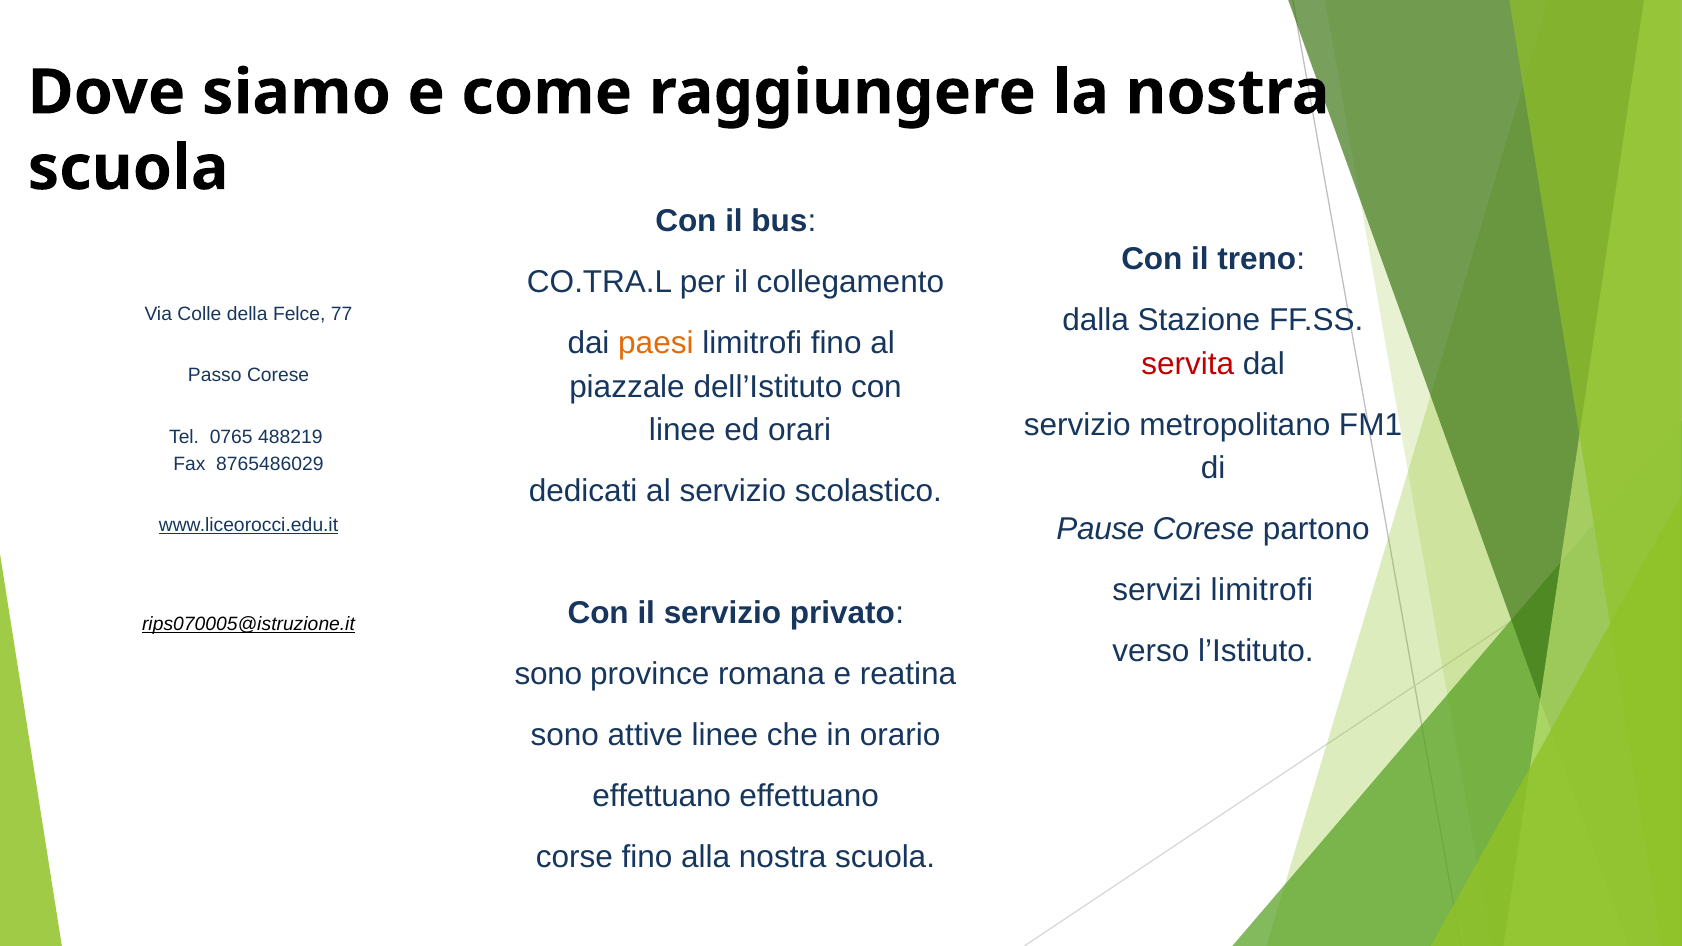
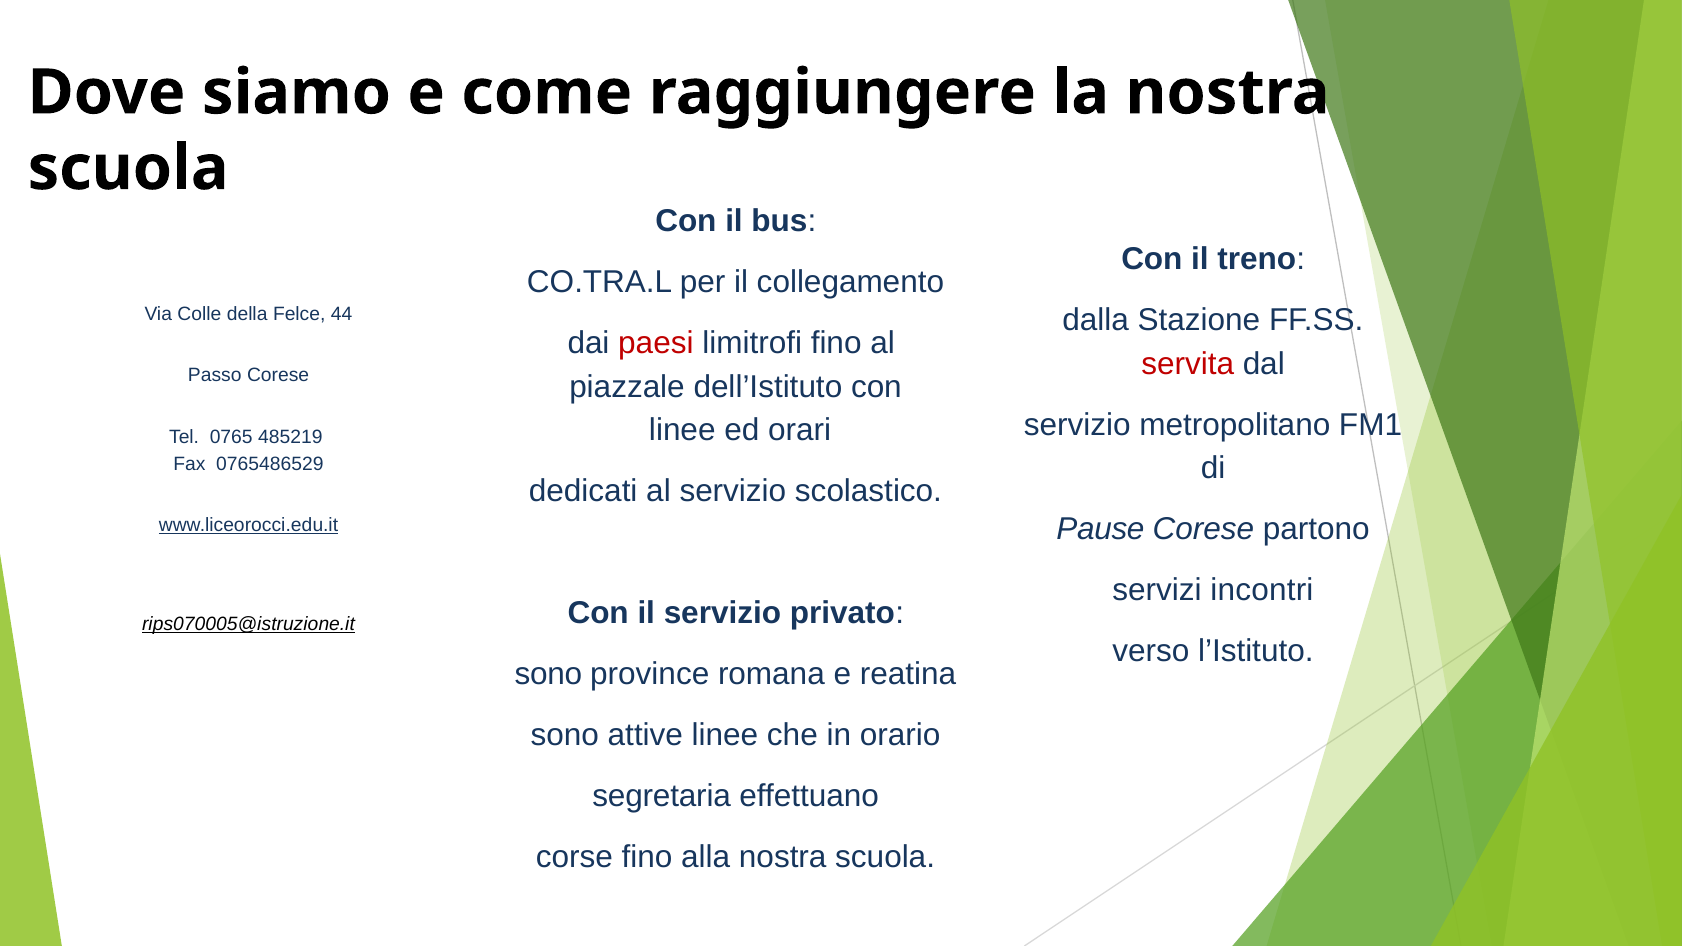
77: 77 -> 44 (342, 314)
paesi colour: orange -> red (656, 343)
488219: 488219 -> 485219 (290, 437)
8765486029: 8765486029 -> 0765486529 (270, 464)
servizi limitrofi: limitrofi -> incontri (1262, 591)
effettuano: effettuano -> segretaria (662, 797)
